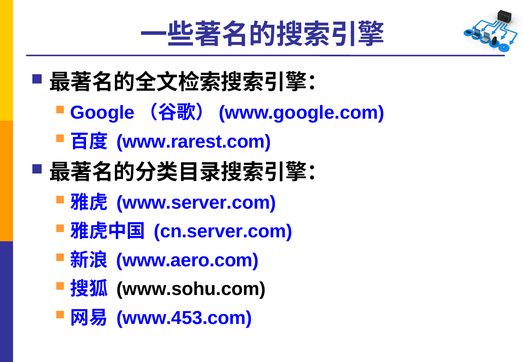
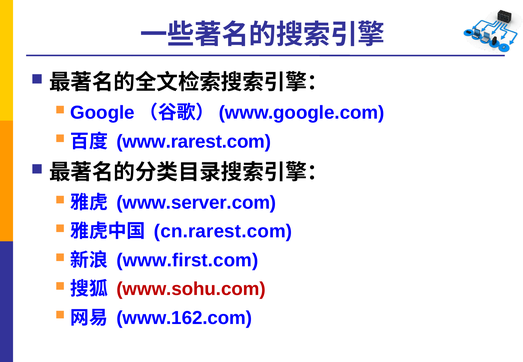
cn.server.com: cn.server.com -> cn.rarest.com (223, 231)
www.aero.com: www.aero.com -> www.first.com (187, 260)
www.sohu.com colour: black -> red (191, 289)
www.453.com: www.453.com -> www.162.com (184, 318)
